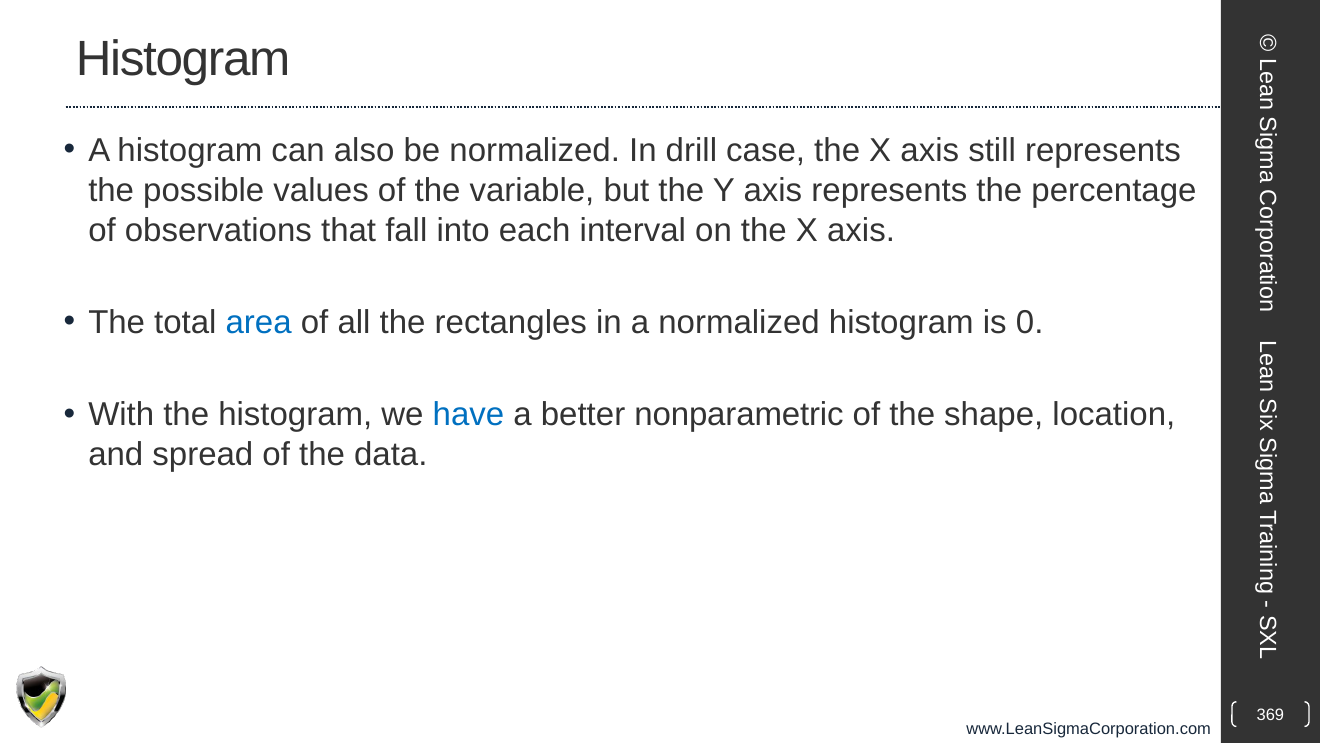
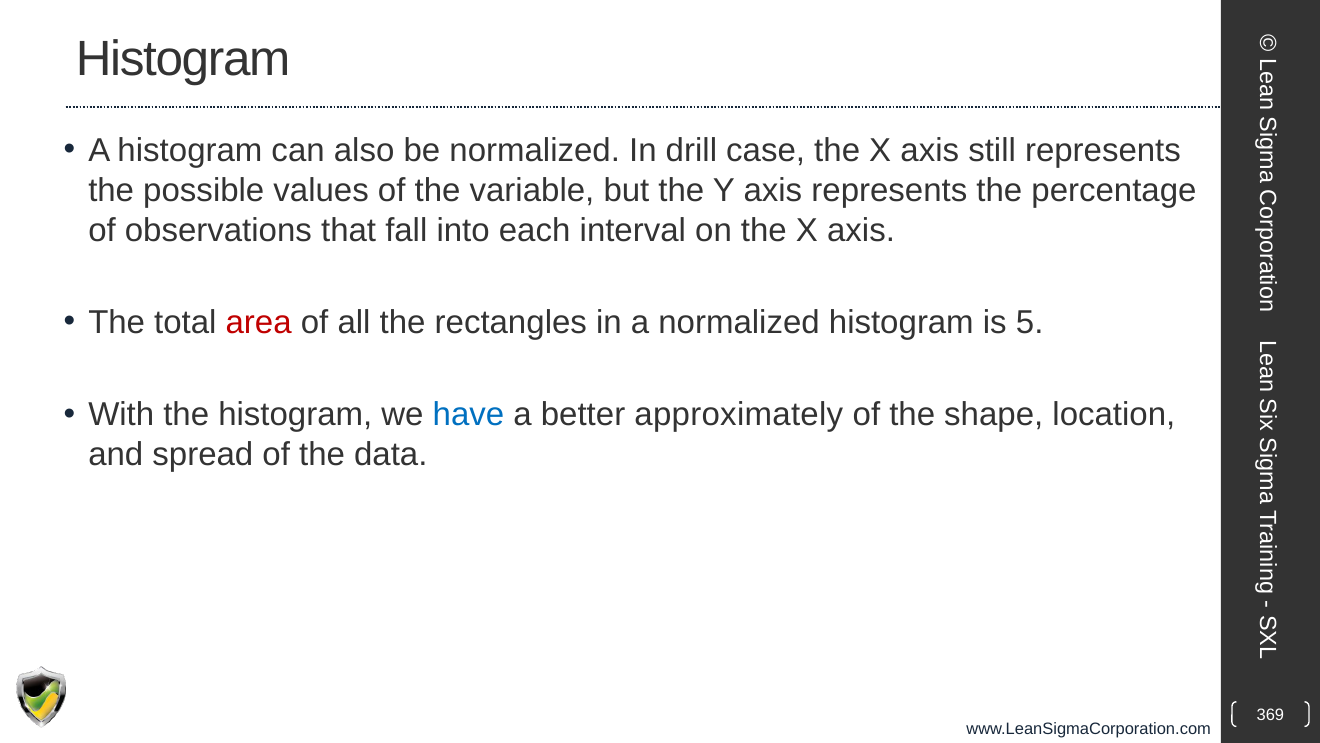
area colour: blue -> red (259, 322)
0: 0 -> 5 (1030, 322)
nonparametric: nonparametric -> approximately (739, 415)
